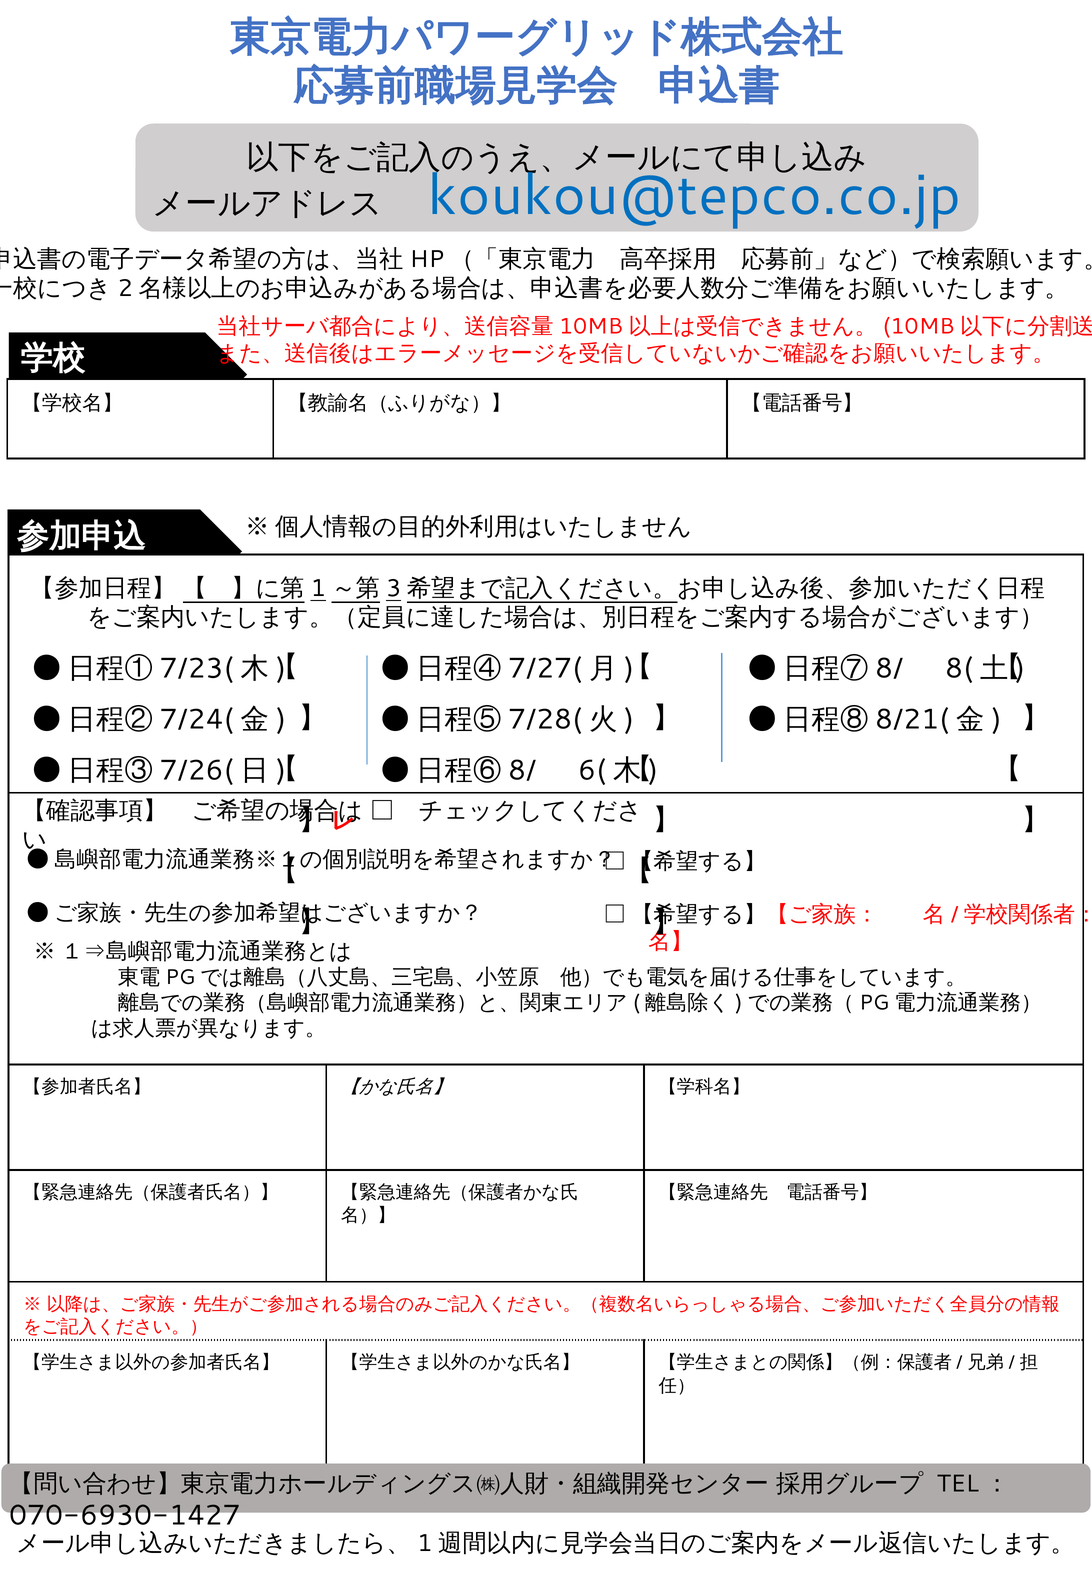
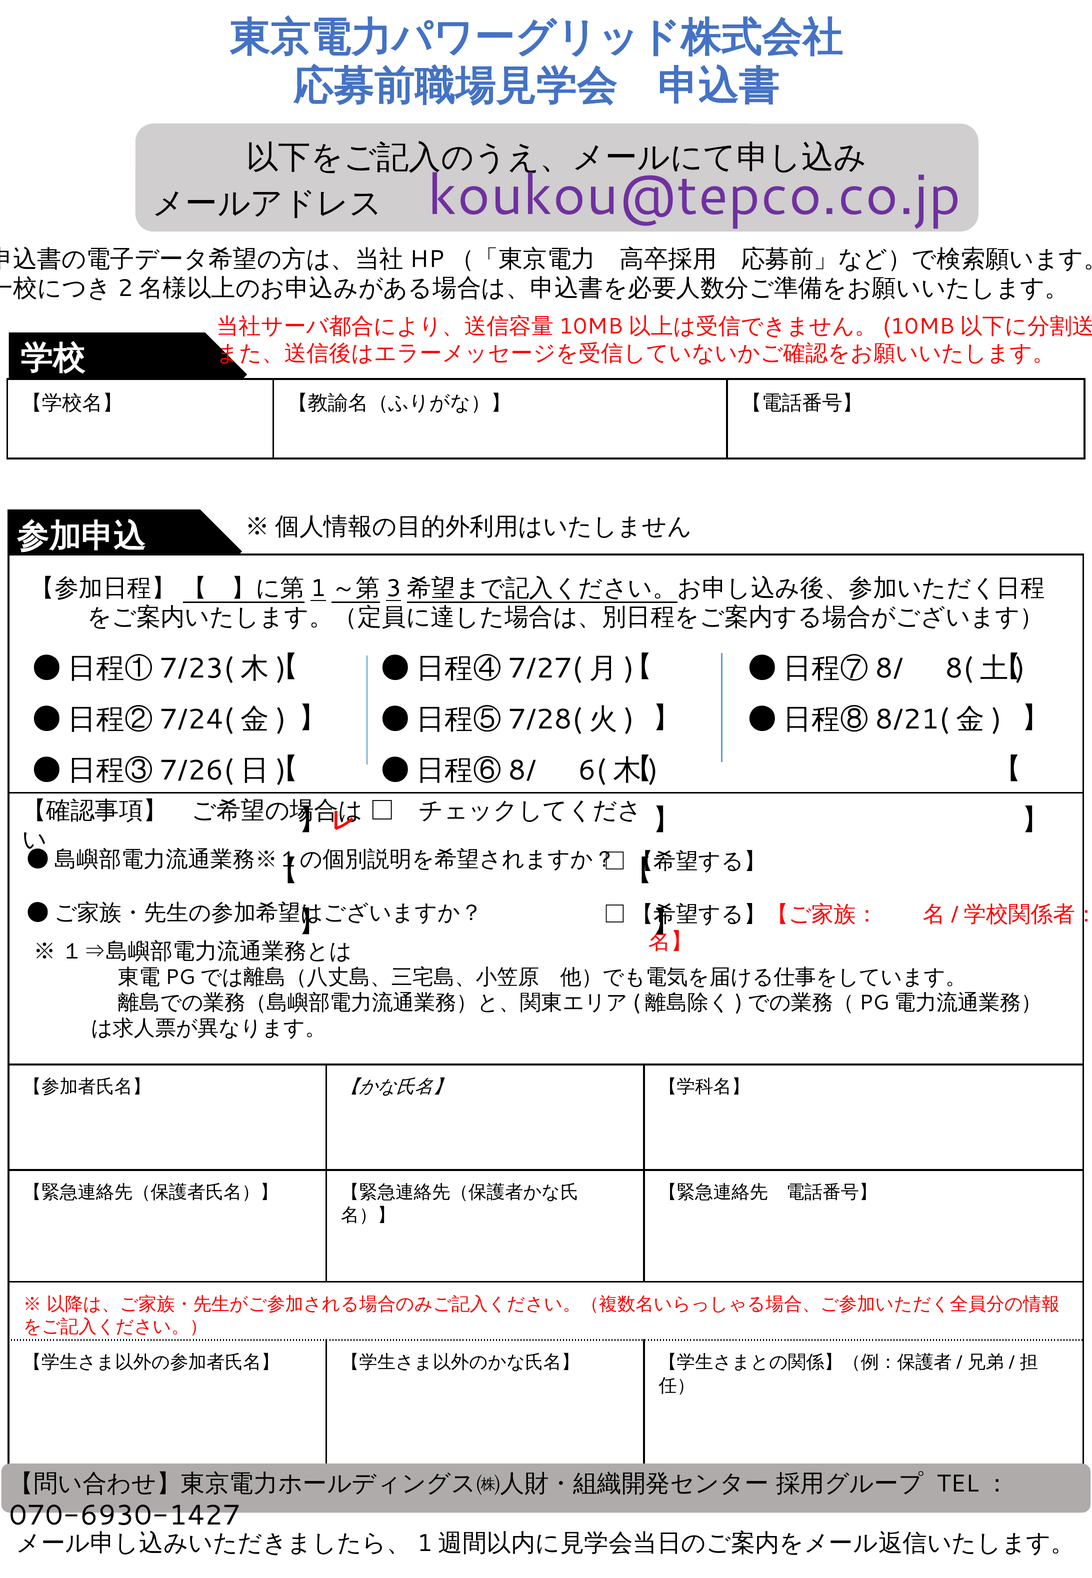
koukou@tepco.co.jp colour: blue -> purple (695, 195)
